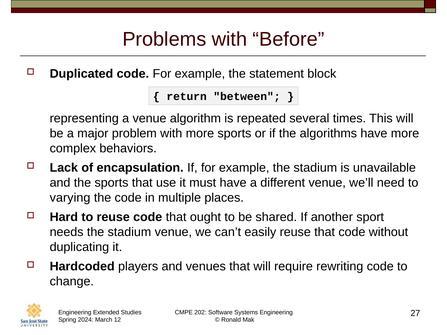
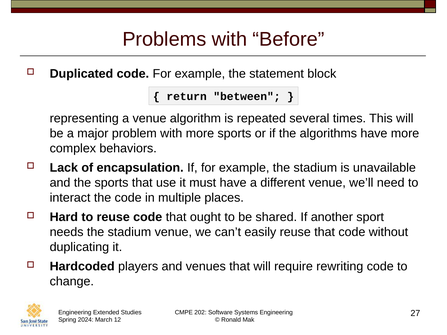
varying: varying -> interact (70, 198)
